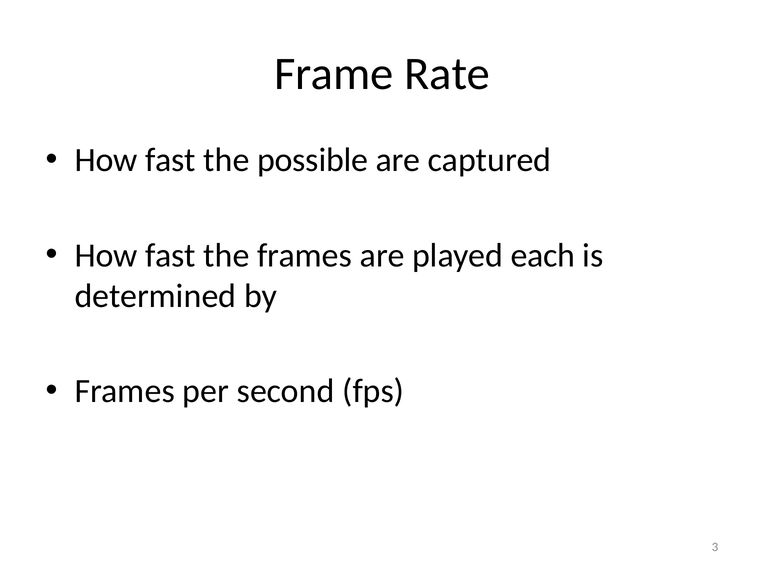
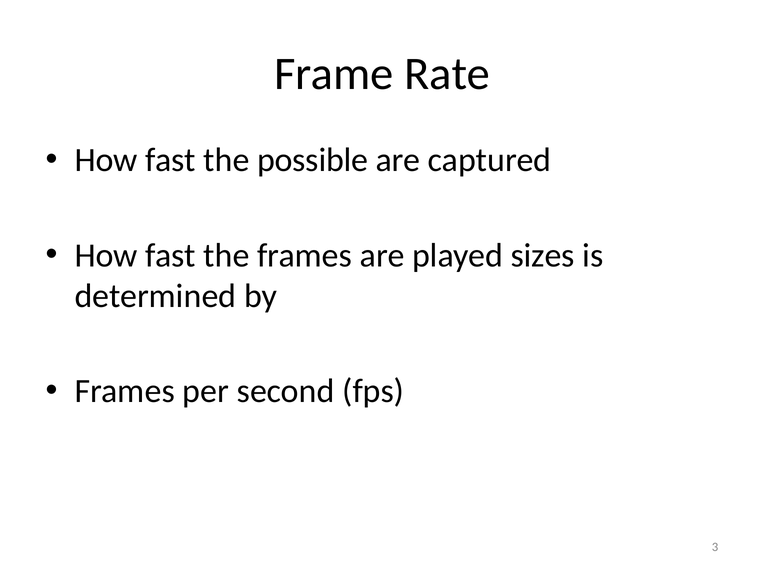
each: each -> sizes (543, 255)
